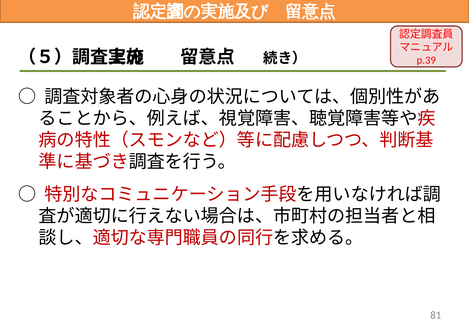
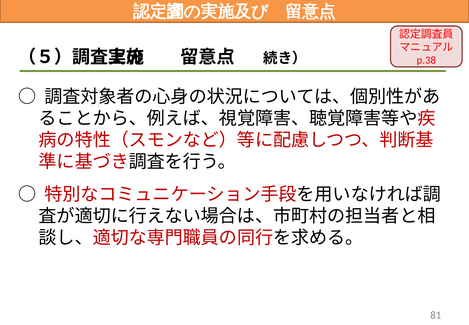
p.39: p.39 -> p.38 (426, 60)
